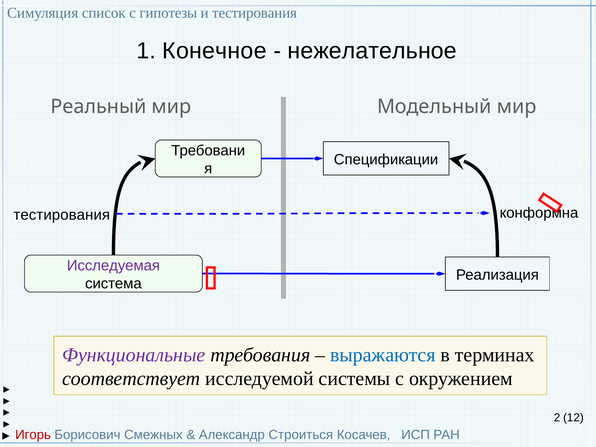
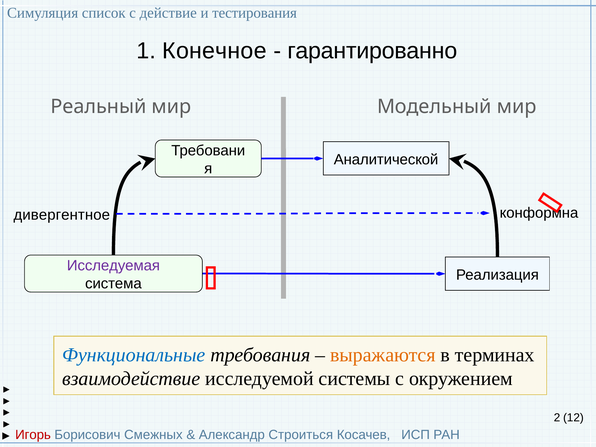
гипотезы: гипотезы -> действие (168, 13)
нежелательное: нежелательное -> гарантированно (372, 51)
Спецификации: Спецификации -> Аналитической (386, 159)
тестирования: тестирования -> дивергентное (62, 215)
Функциональные colour: purple -> blue (134, 355)
выражаются colour: blue -> orange (383, 355)
соответствует: соответствует -> взаимодействие (131, 379)
